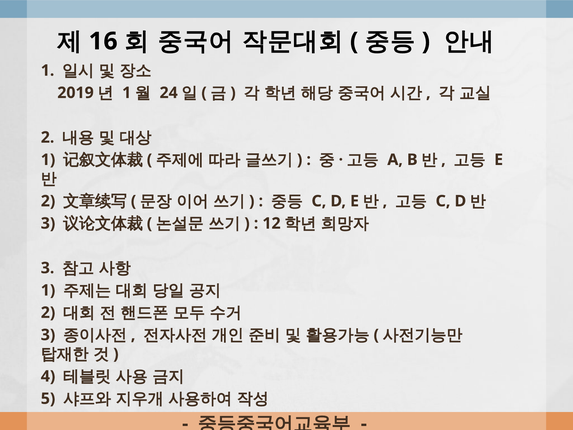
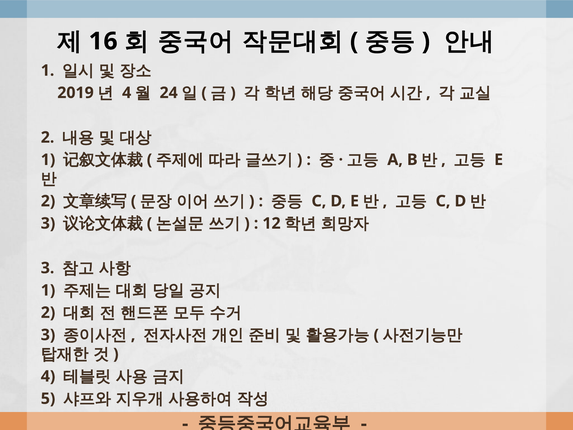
1: 1 -> 4 (127, 93)
